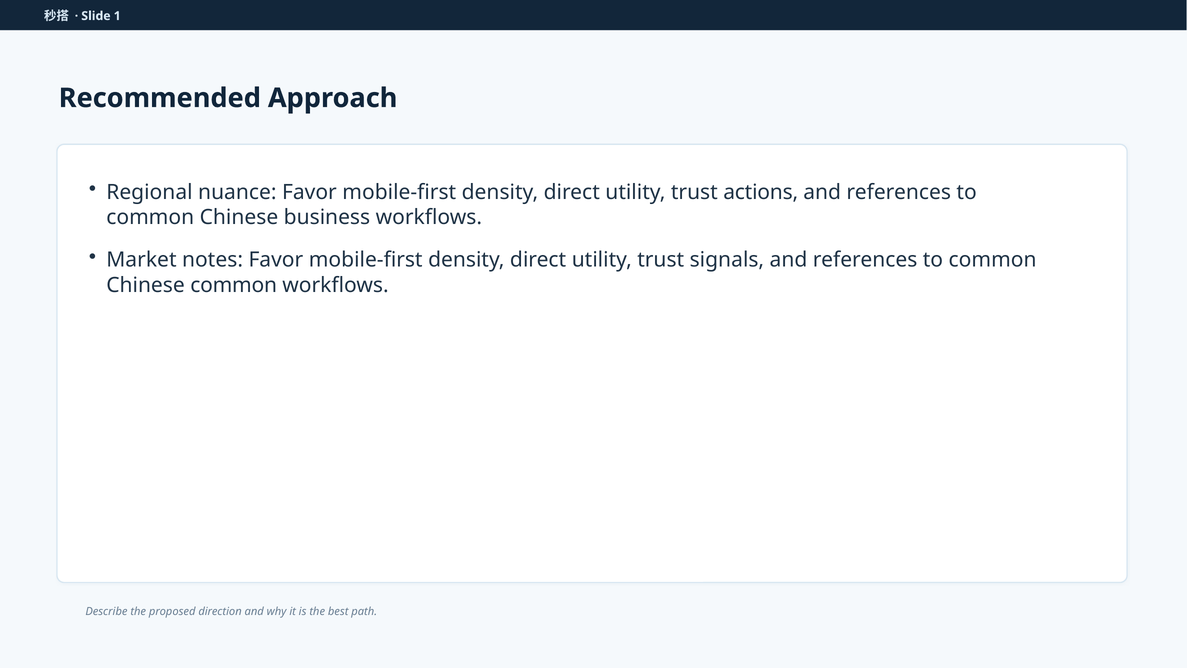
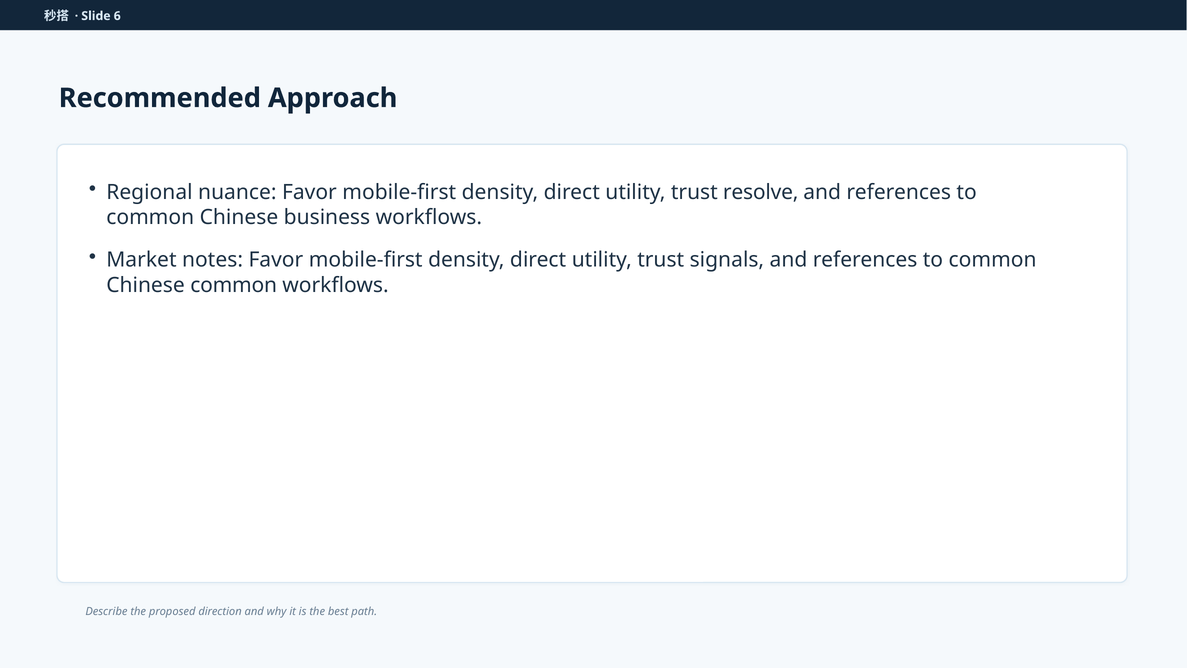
1: 1 -> 6 (117, 16)
actions: actions -> resolve (761, 192)
